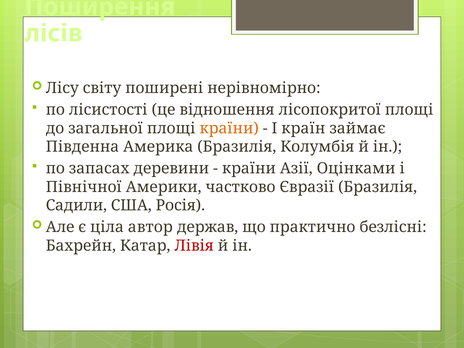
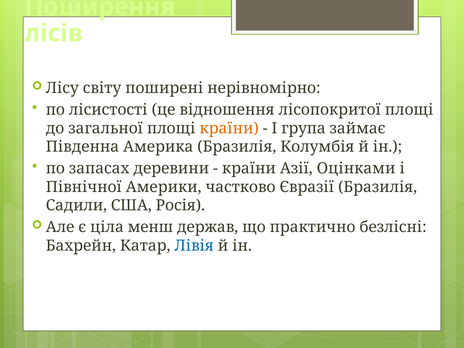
країн: країн -> група (303, 128)
автор: автор -> менш (150, 227)
Лівія colour: red -> blue (194, 246)
